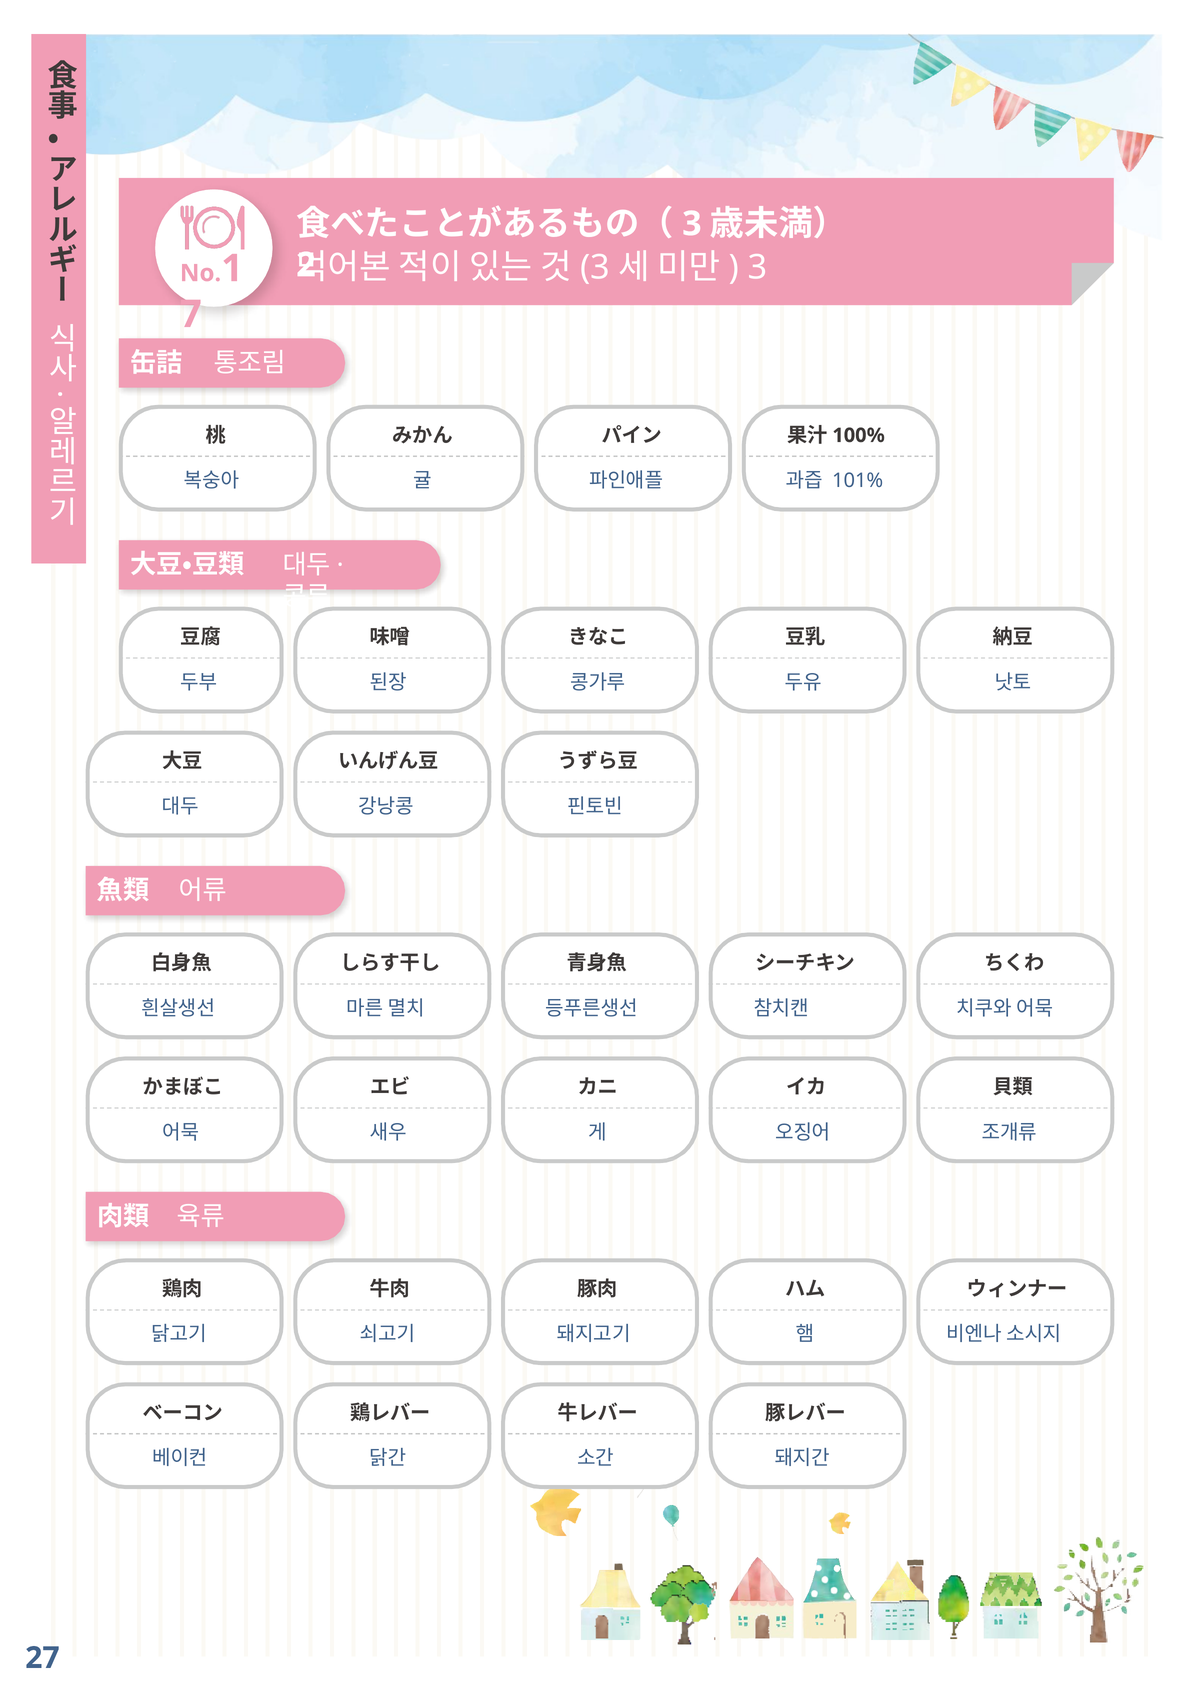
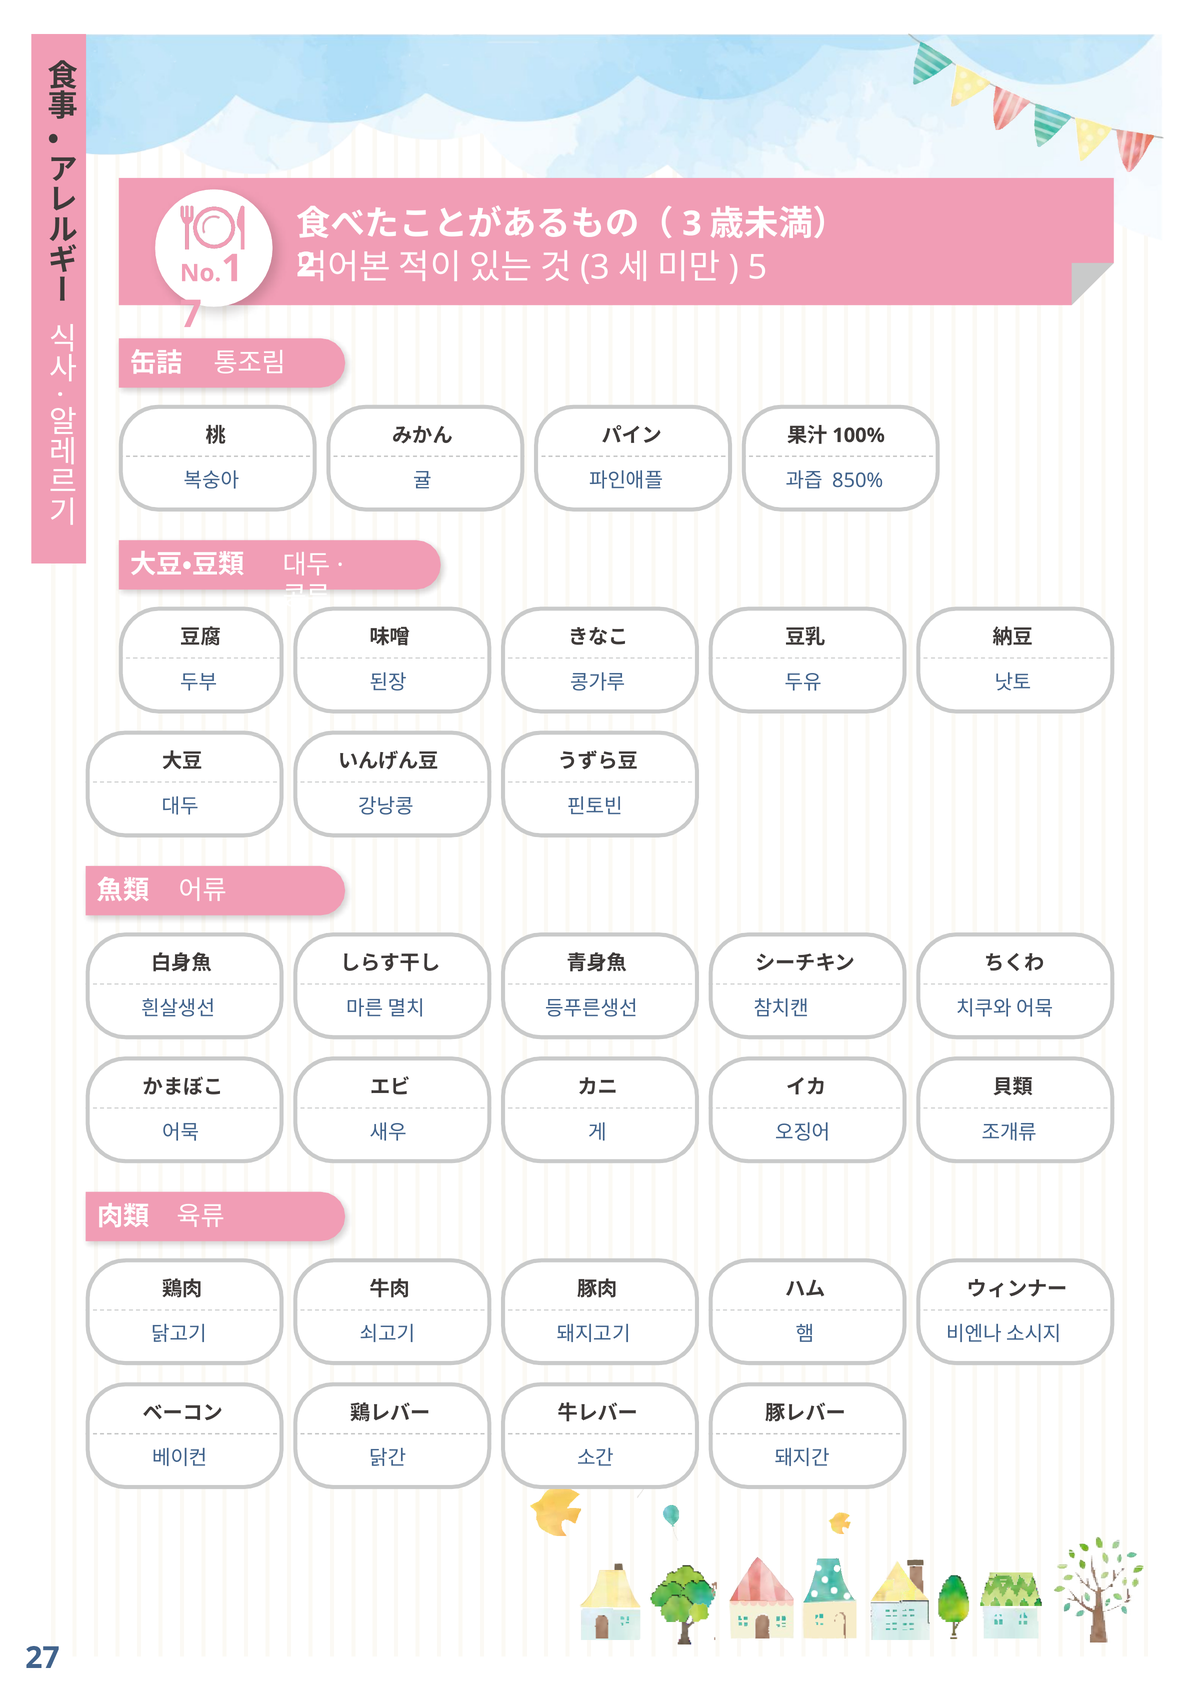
3: 3 -> 5 (757, 268)
101%: 101% -> 850% (858, 481)
